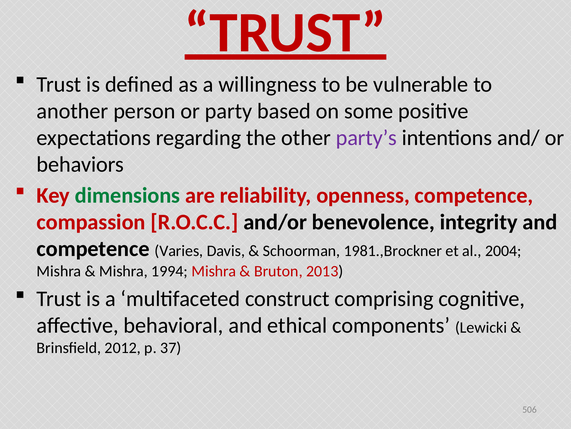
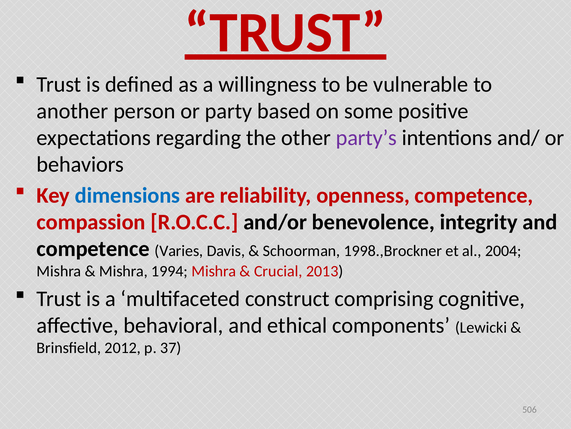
dimensions colour: green -> blue (127, 195)
1981.,Brockner: 1981.,Brockner -> 1998.,Brockner (393, 250)
Bruton: Bruton -> Crucial (278, 271)
